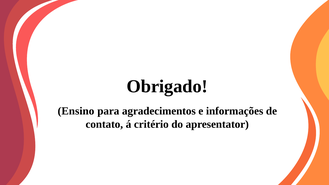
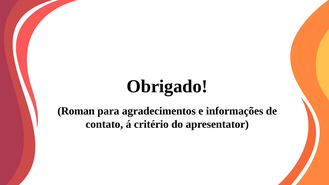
Ensino: Ensino -> Roman (76, 111)
